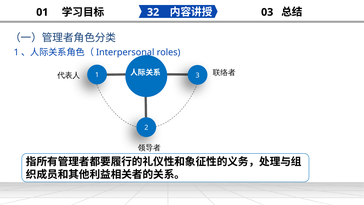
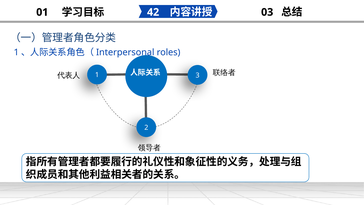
32: 32 -> 42 (153, 12)
